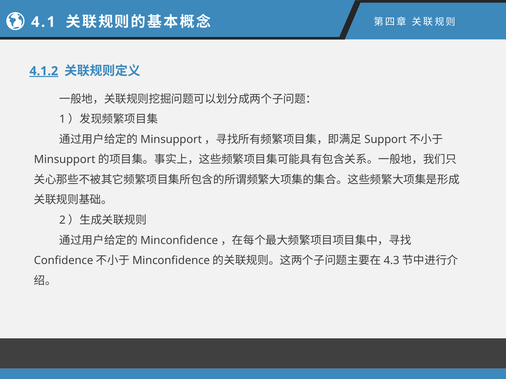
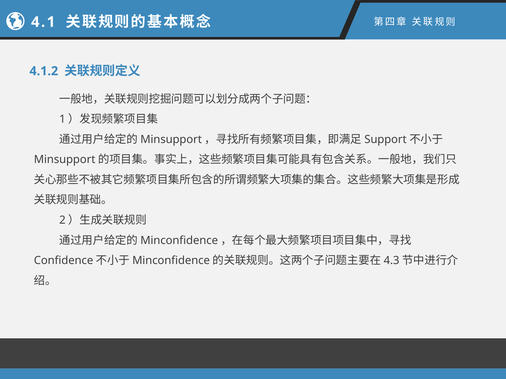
4.1.2 underline: present -> none (44, 71)
